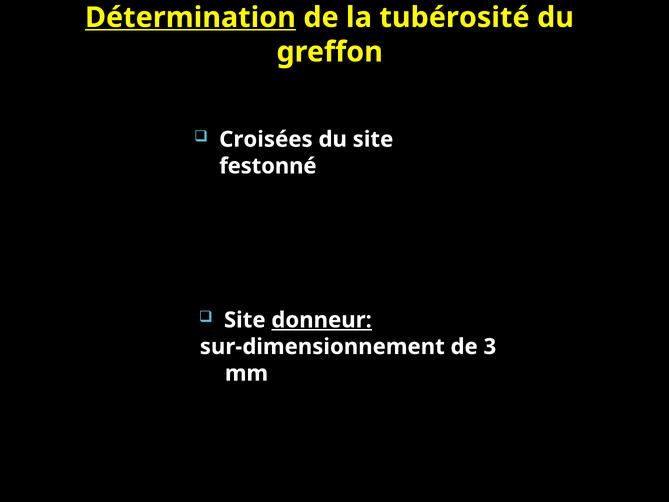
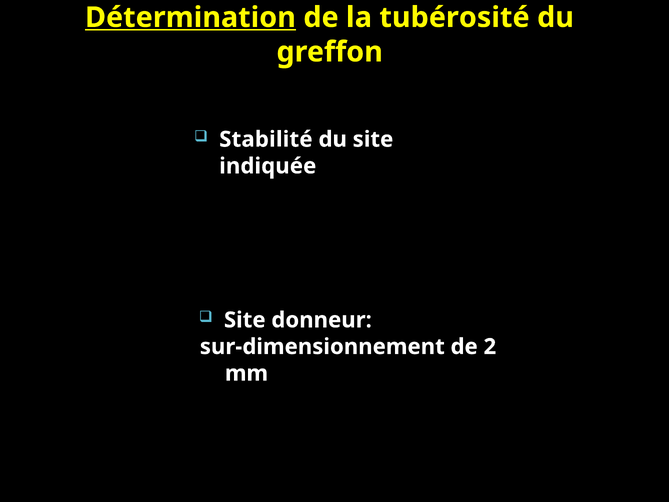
Croisées: Croisées -> Stabilité (266, 139)
festonné: festonné -> indiquée (268, 166)
donneur underline: present -> none (322, 320)
3: 3 -> 2 (490, 347)
